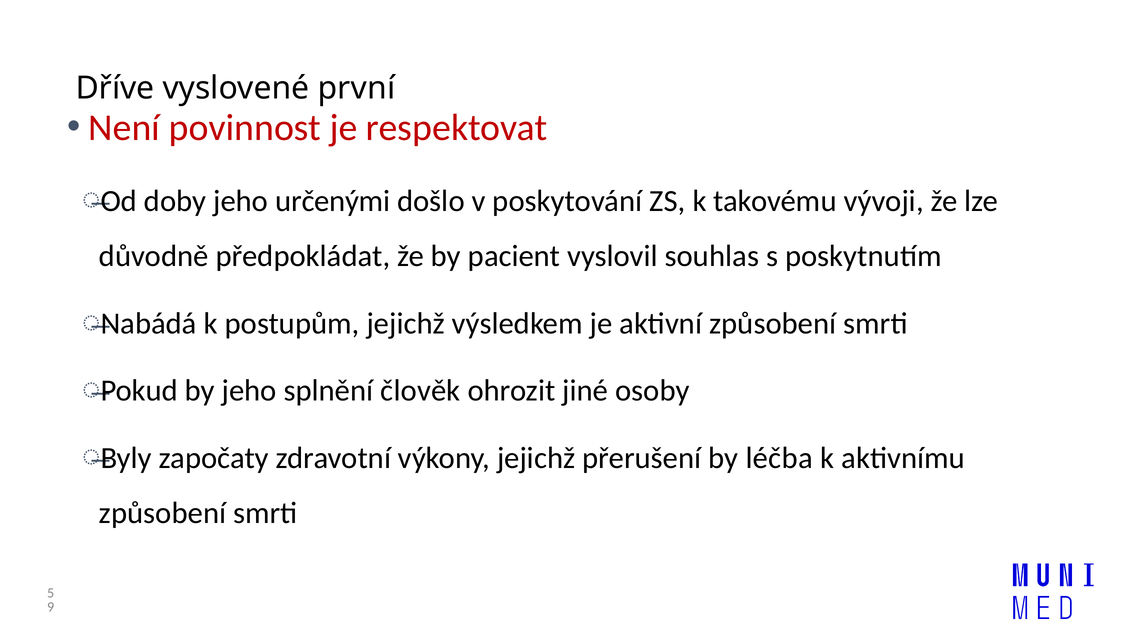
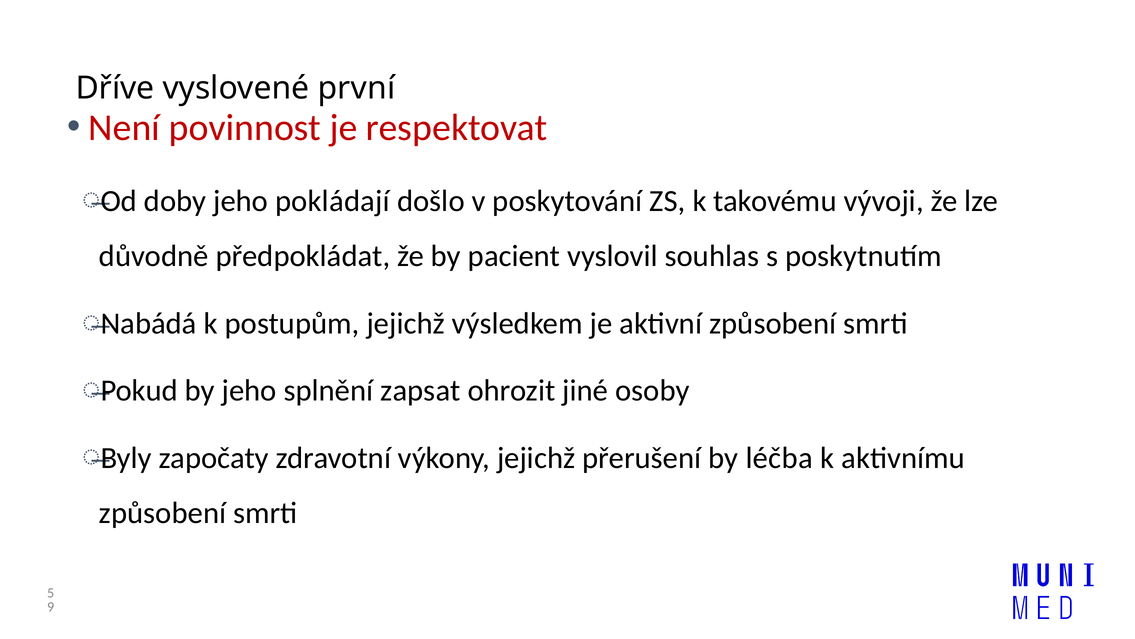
určenými: určenými -> pokládají (333, 201)
člověk: člověk -> zapsat (420, 390)
